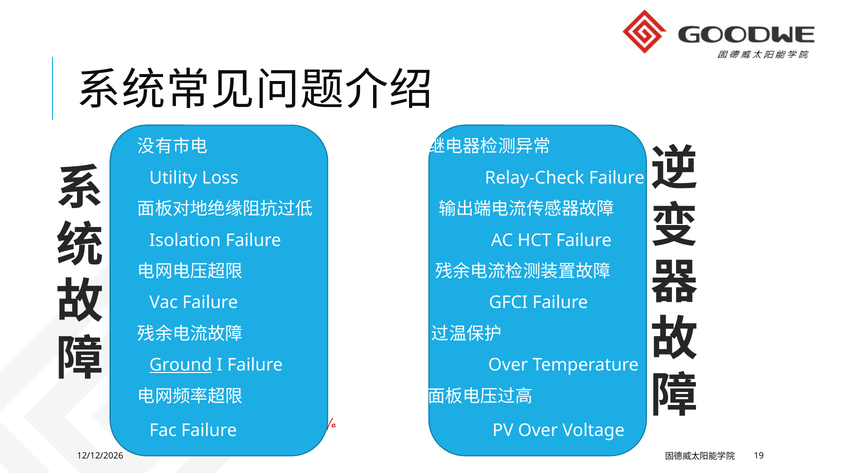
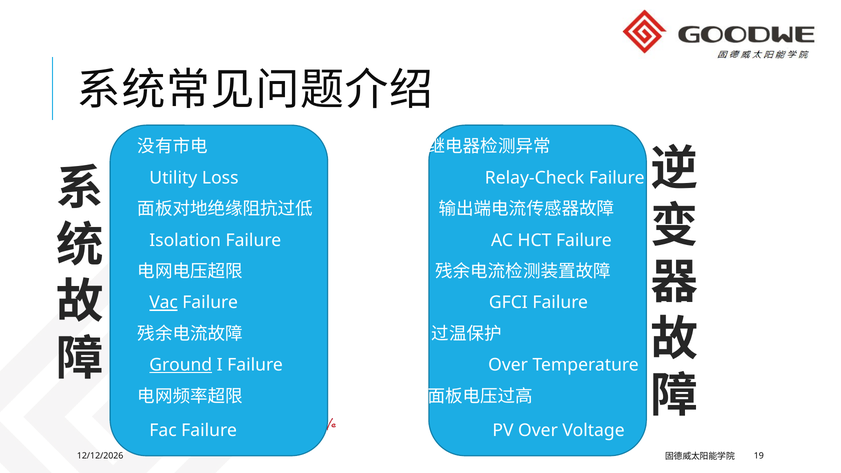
Vac underline: none -> present (164, 303)
